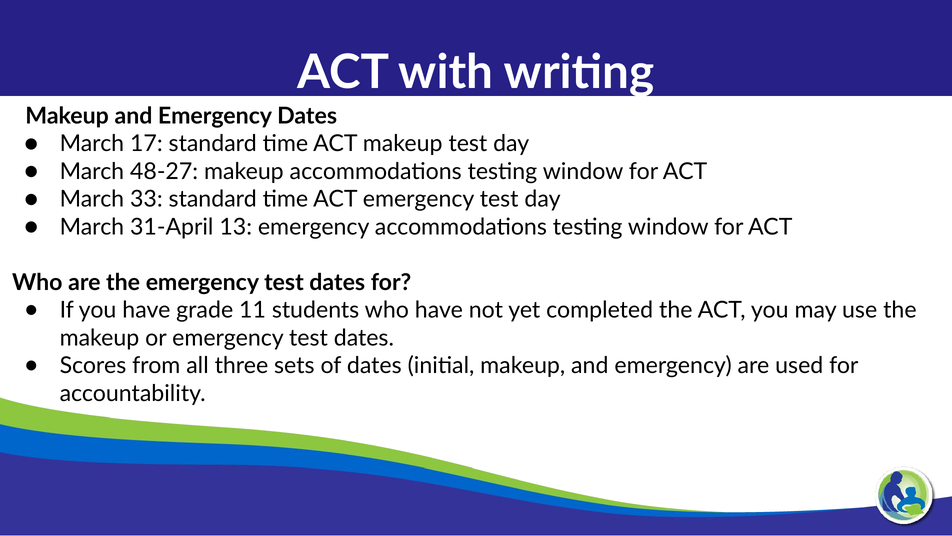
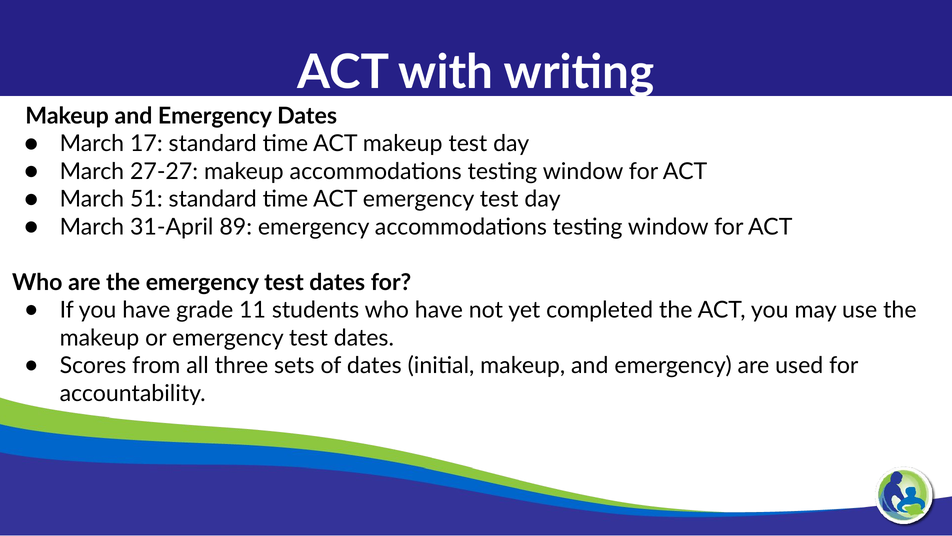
48-27: 48-27 -> 27-27 (164, 171)
33: 33 -> 51 (146, 199)
13: 13 -> 89 (236, 227)
